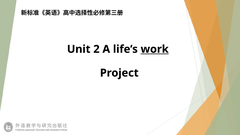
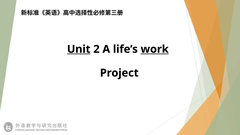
Unit underline: none -> present (79, 49)
